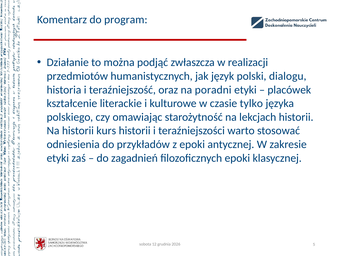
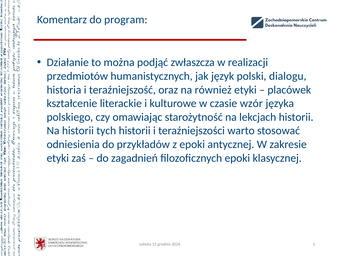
poradni: poradni -> również (213, 90)
tylko: tylko -> wzór (251, 104)
kurs: kurs -> tych (106, 131)
